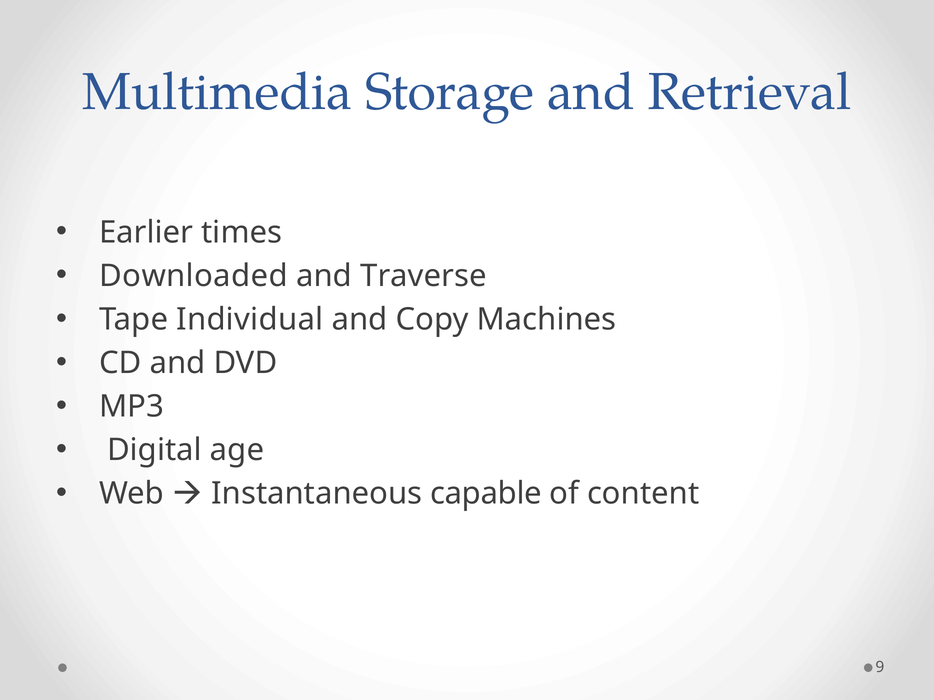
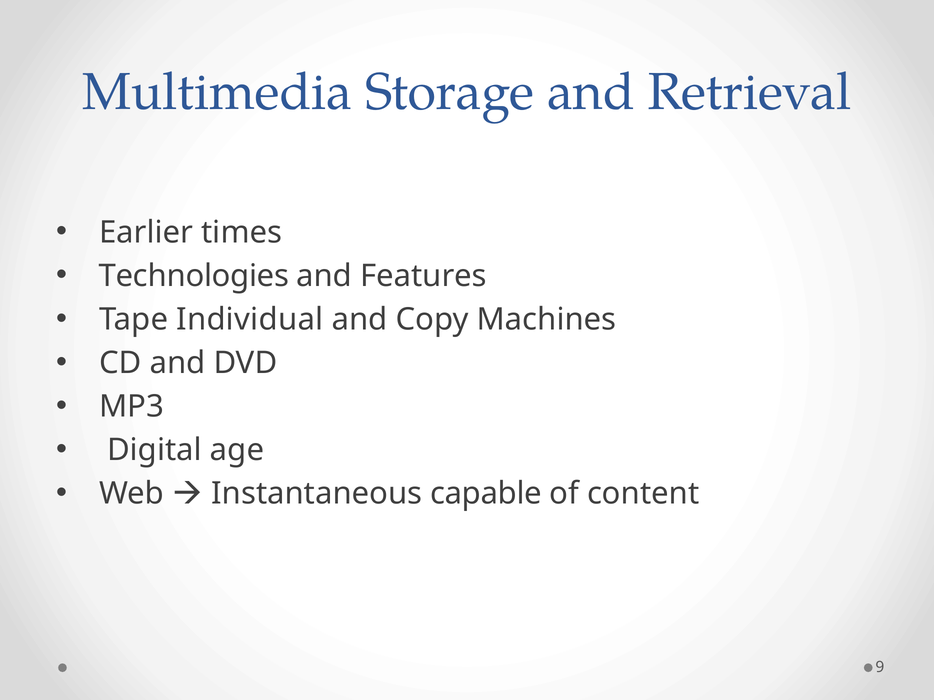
Downloaded: Downloaded -> Technologies (194, 276)
Traverse: Traverse -> Features (424, 276)
